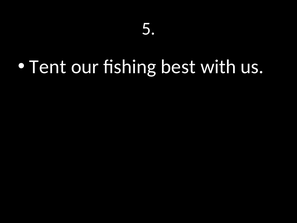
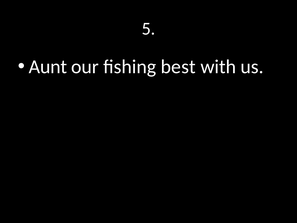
Tent: Tent -> Aunt (48, 67)
